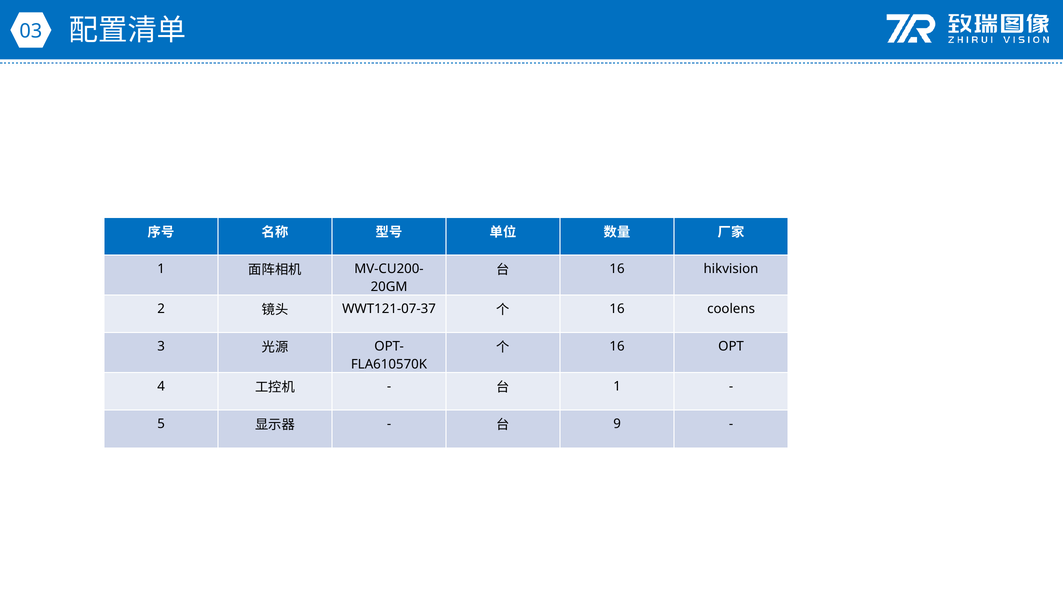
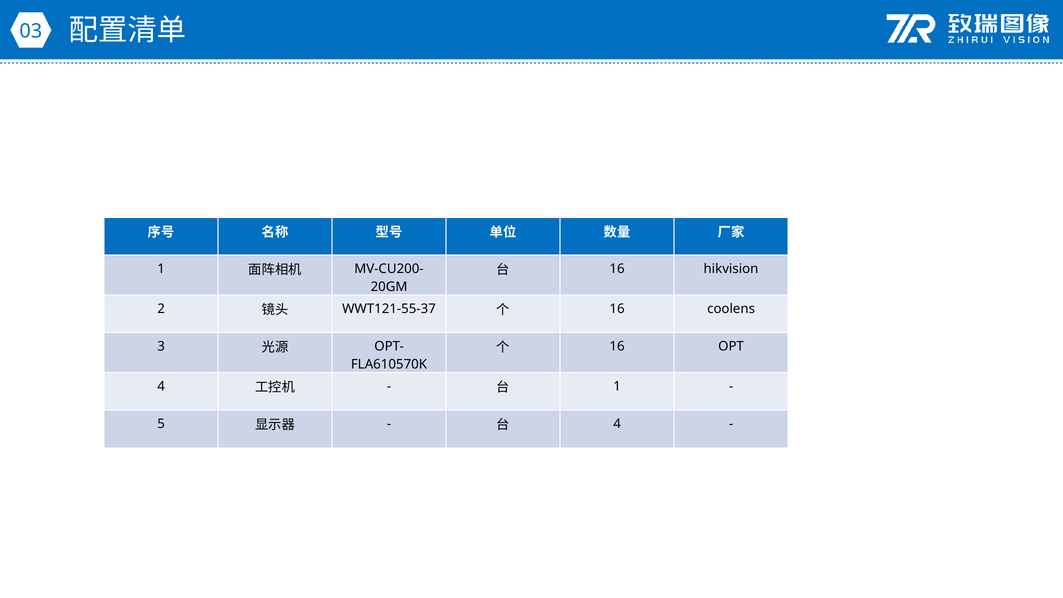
WWT121-07-37: WWT121-07-37 -> WWT121-55-37 (389, 309)
9: 9 -> 4 (617, 424)
